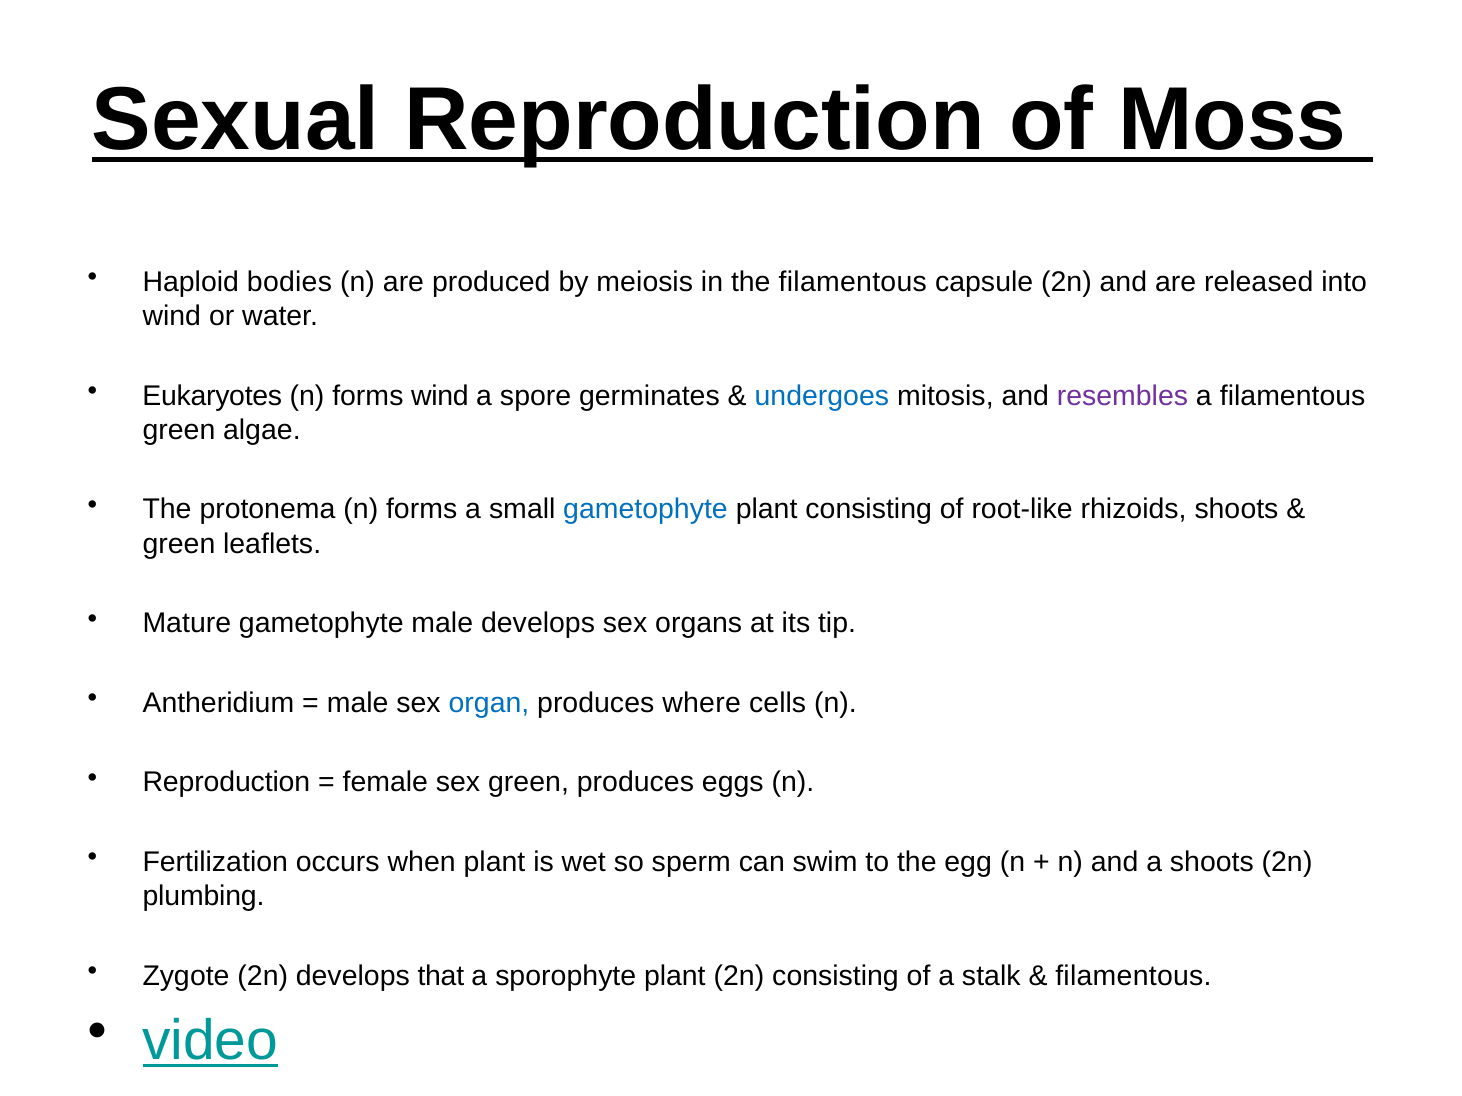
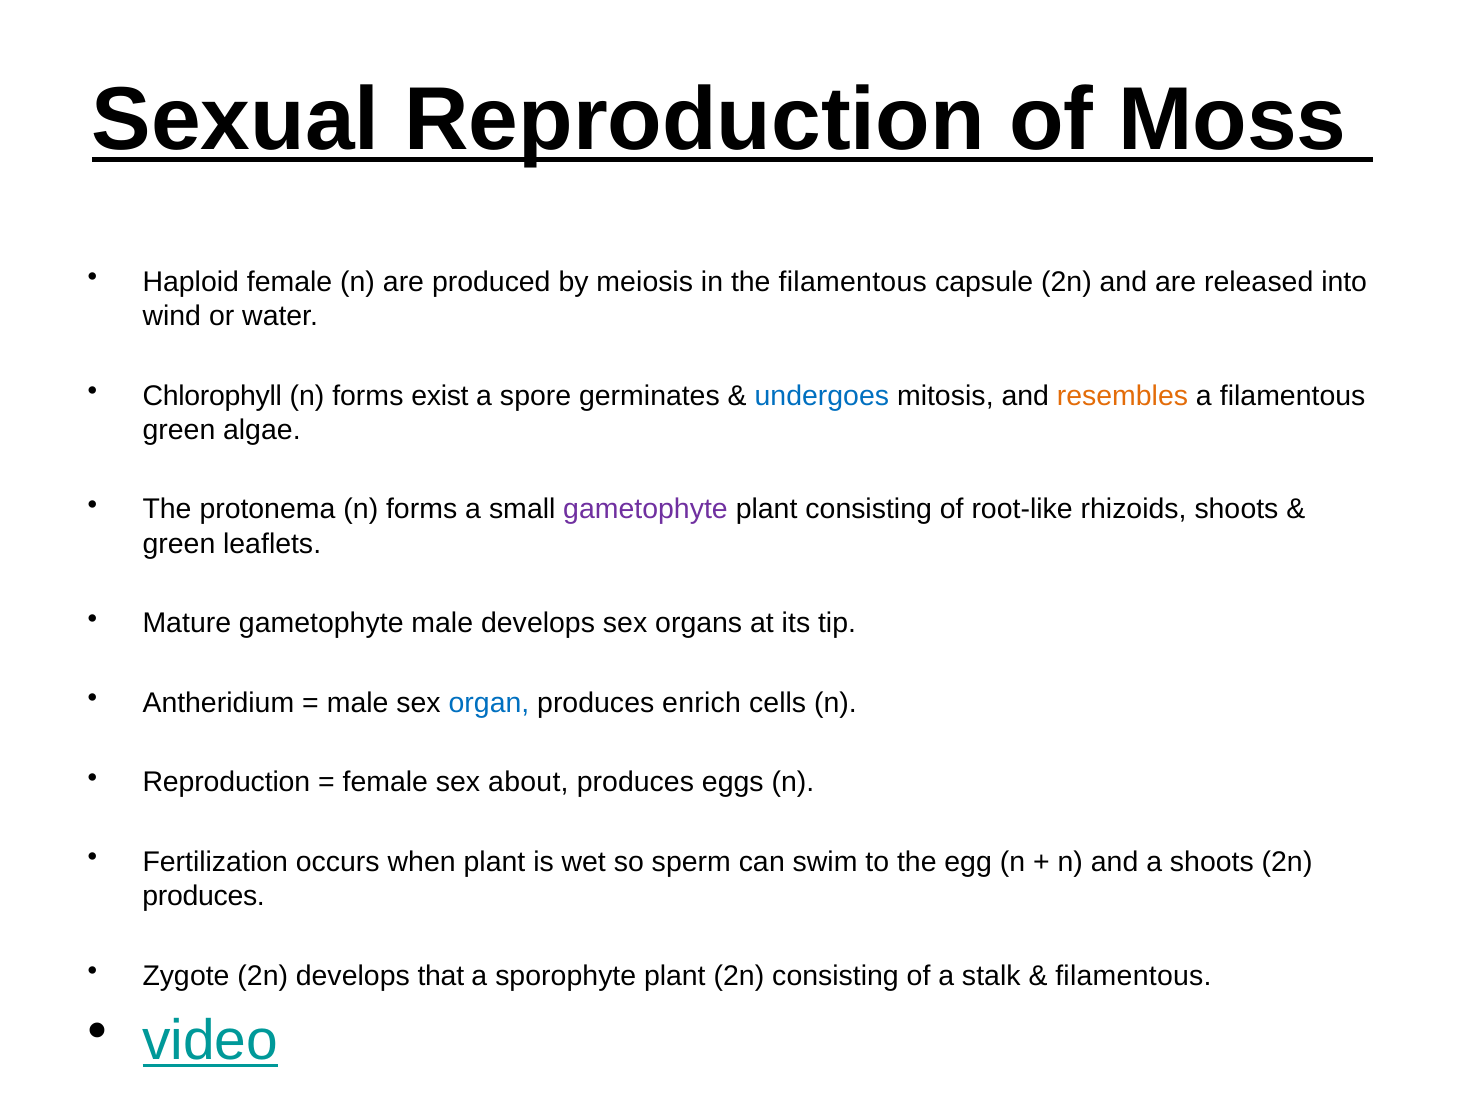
Haploid bodies: bodies -> female (290, 282)
Eukaryotes: Eukaryotes -> Chlorophyll (212, 396)
forms wind: wind -> exist (440, 396)
resembles colour: purple -> orange (1122, 396)
gametophyte colour: blue -> purple (645, 510)
where: where -> enrich (702, 703)
sex green: green -> about (528, 783)
plumbing: plumbing -> produces (204, 897)
